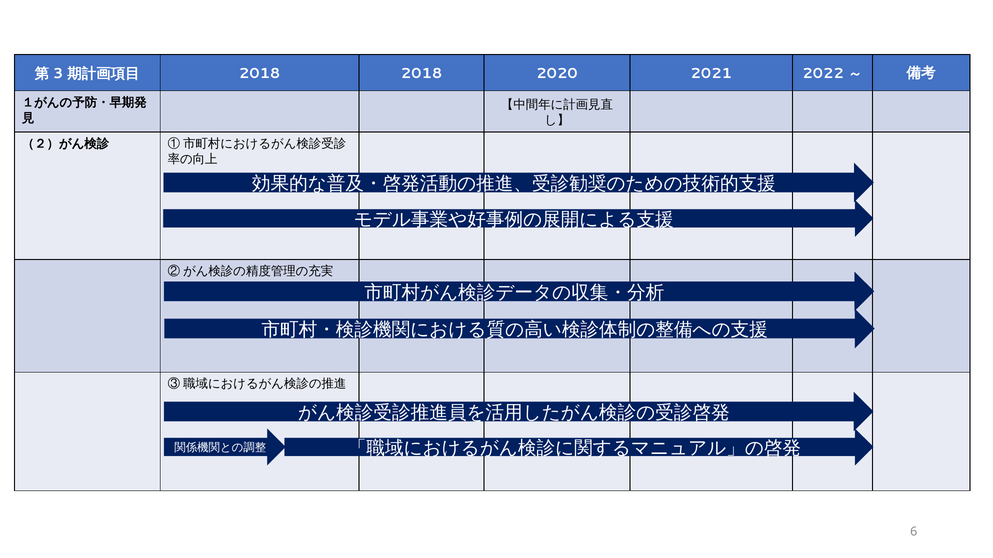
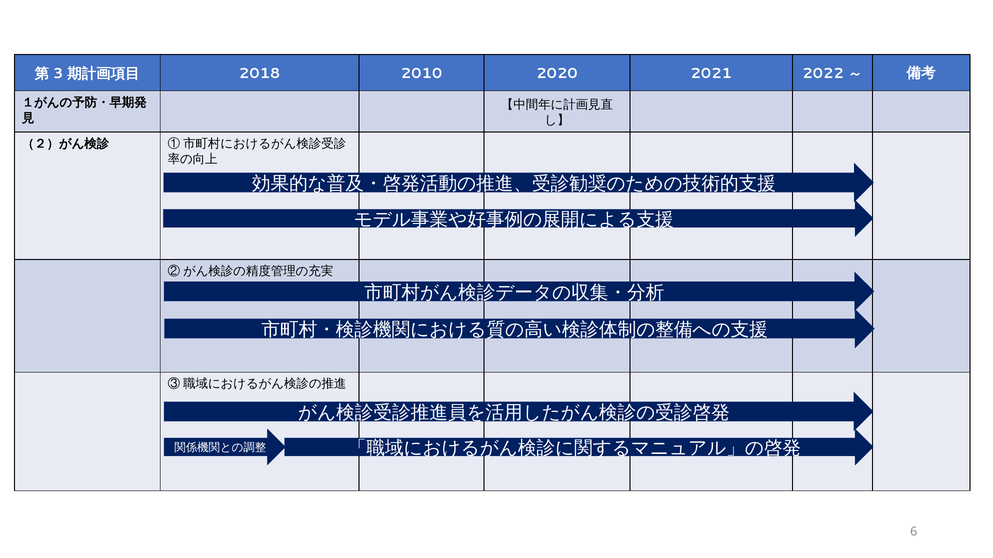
2018 2018: 2018 -> 2010 (422, 73)
